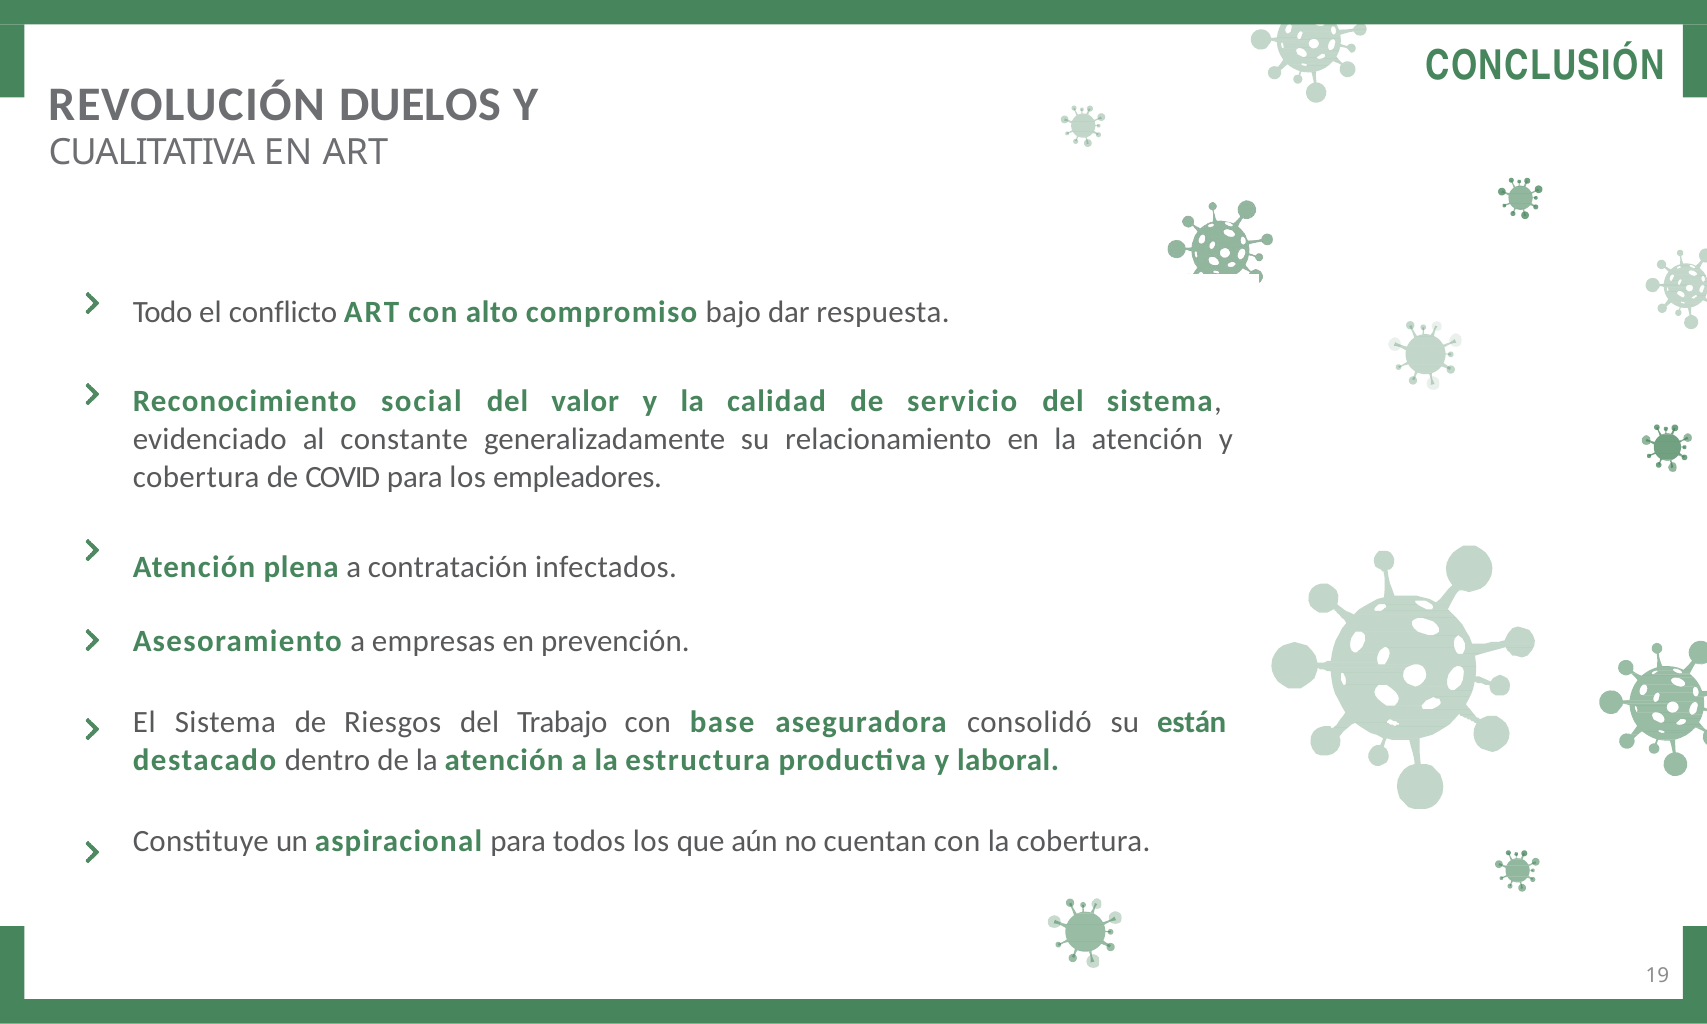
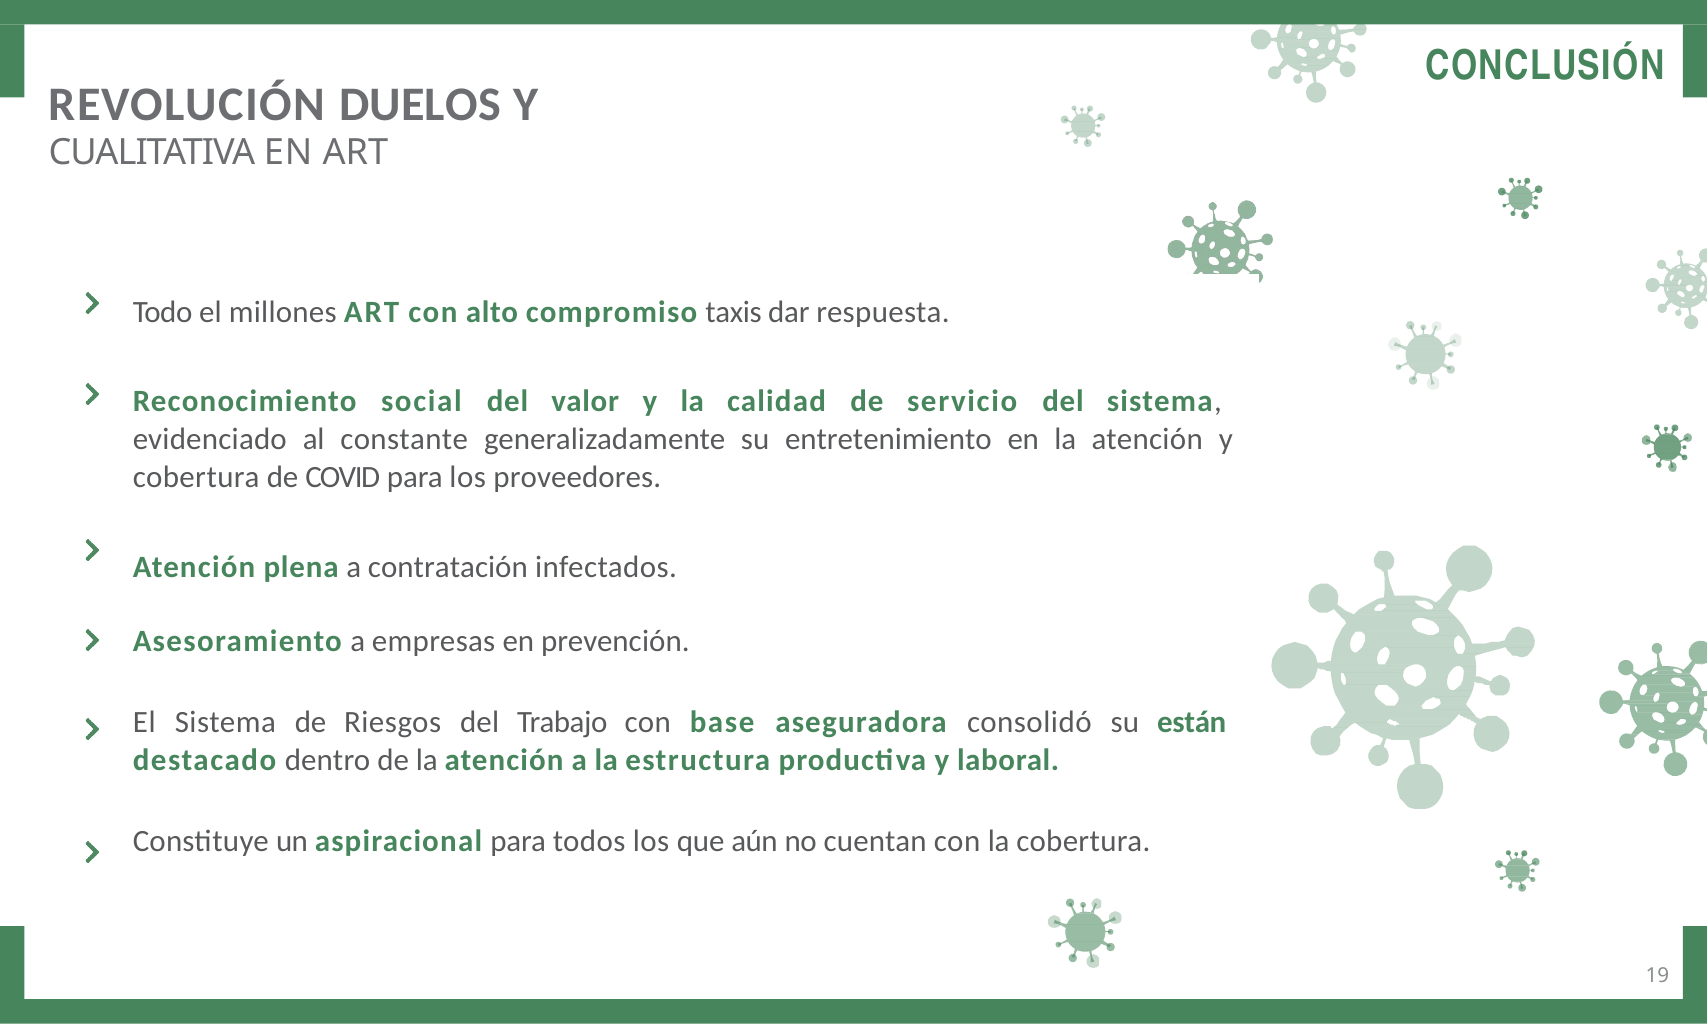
conflicto: conflicto -> millones (283, 312)
bajo: bajo -> taxis (734, 312)
relacionamiento: relacionamiento -> entretenimiento (888, 440)
empleadores: empleadores -> proveedores (577, 478)
